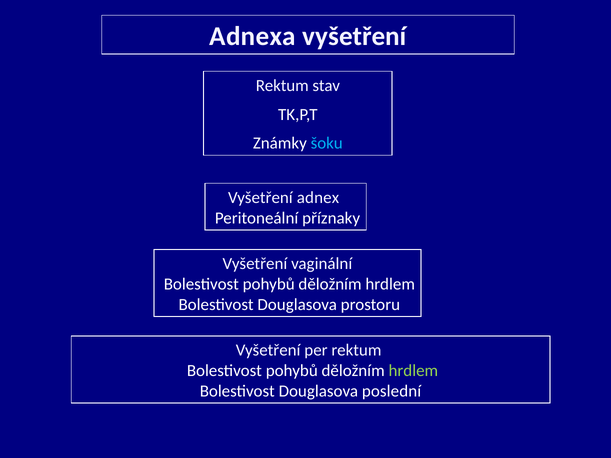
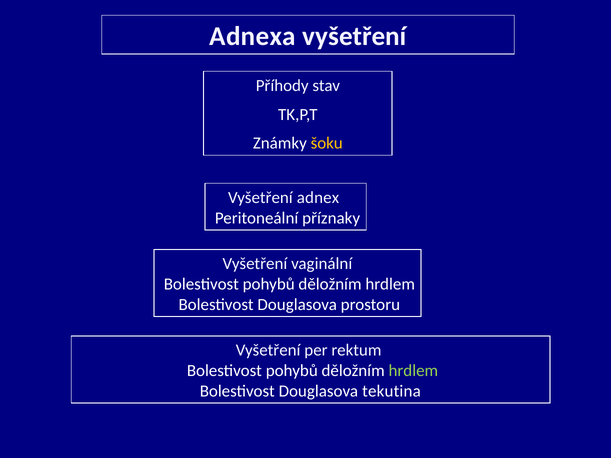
Rektum: Rektum -> Příhody (282, 86)
šoku colour: light blue -> yellow (327, 143)
poslední: poslední -> tekutina (392, 391)
